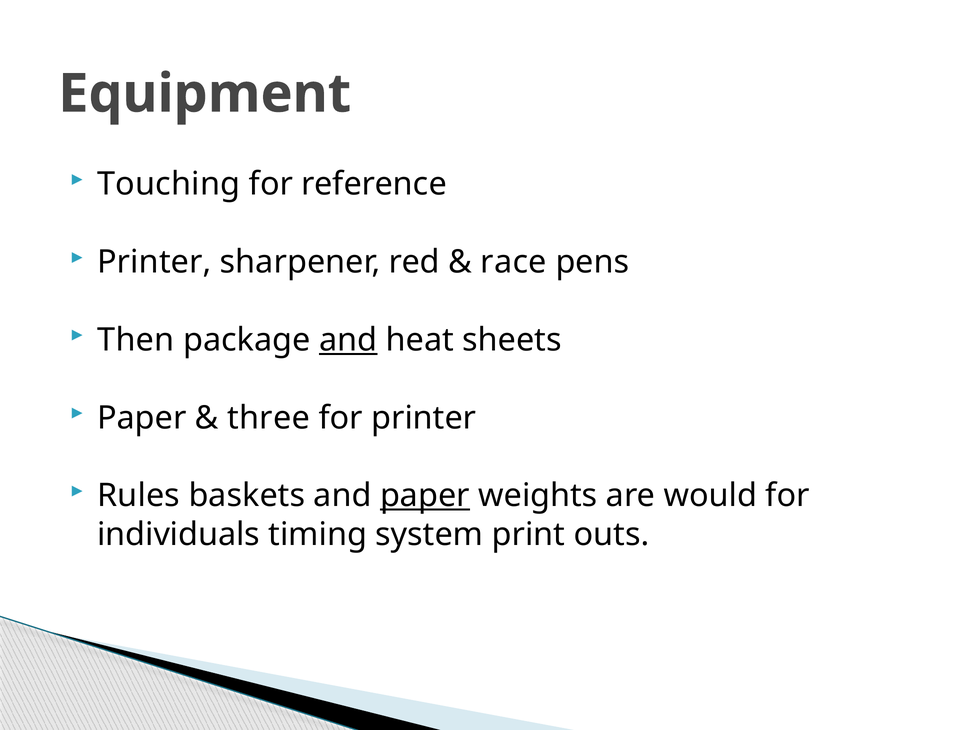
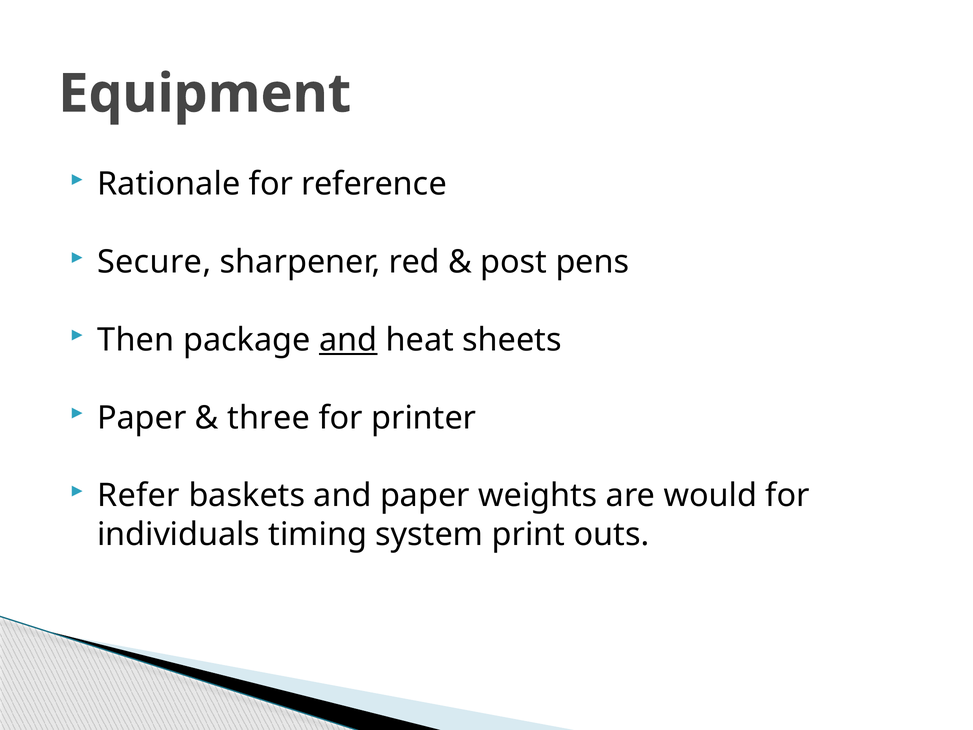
Touching: Touching -> Rationale (169, 184)
Printer: Printer -> Secure (154, 262)
race: race -> post (514, 262)
Rules: Rules -> Refer (138, 496)
paper underline: present -> none (425, 496)
